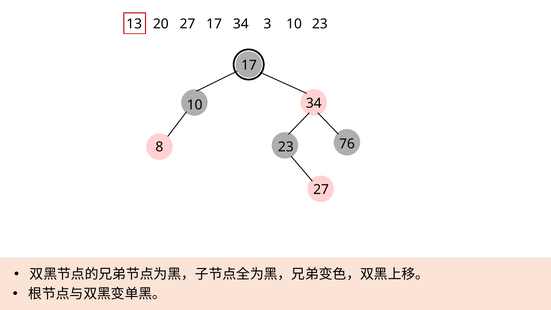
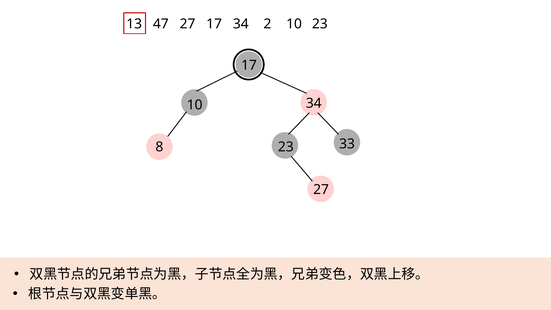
20: 20 -> 47 (161, 24)
3: 3 -> 2 (267, 24)
76: 76 -> 33 (347, 144)
